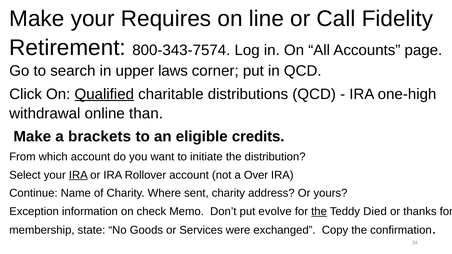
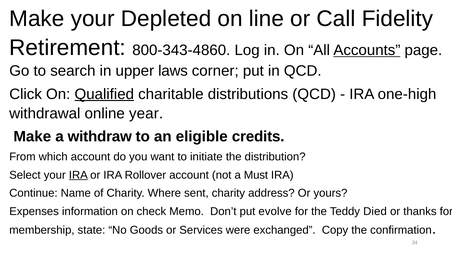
Requires: Requires -> Depleted (166, 19)
800-343-7574: 800-343-7574 -> 800-343-4860 (181, 50)
Accounts underline: none -> present (367, 50)
than: than -> year (146, 113)
brackets: brackets -> withdraw (100, 137)
Over: Over -> Must (256, 175)
Exception: Exception -> Expenses (34, 212)
the underline: present -> none (319, 212)
